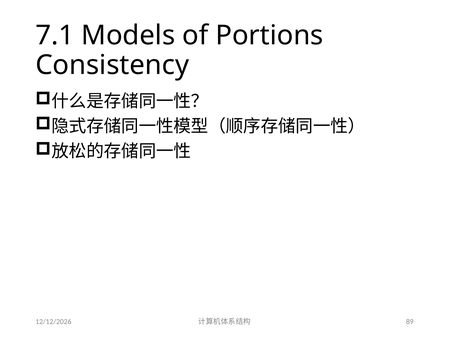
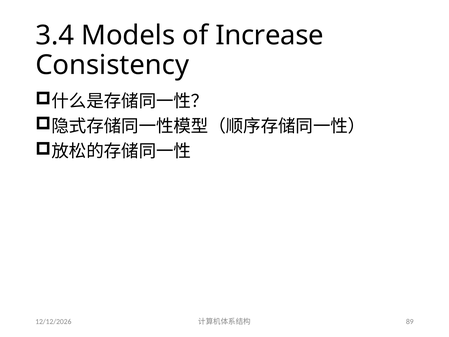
7.1: 7.1 -> 3.4 (55, 35)
Portions: Portions -> Increase (270, 35)
